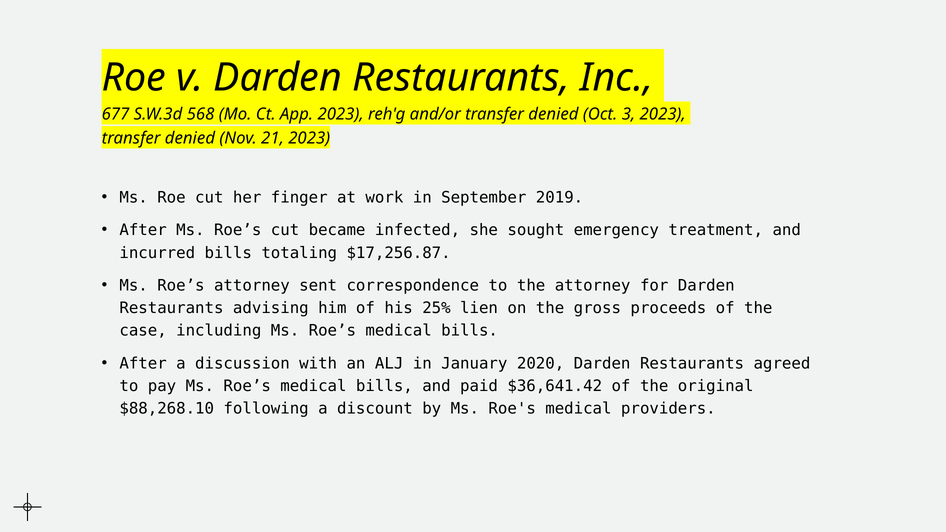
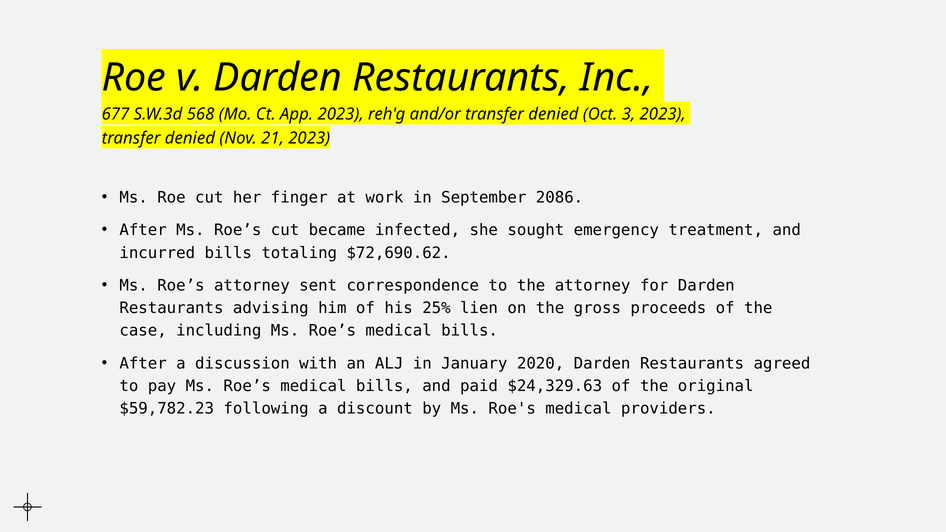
2019: 2019 -> 2086 (560, 198)
$17,256.87: $17,256.87 -> $72,690.62 (399, 253)
$36,641.42: $36,641.42 -> $24,329.63 (555, 386)
$88,268.10: $88,268.10 -> $59,782.23 (167, 409)
